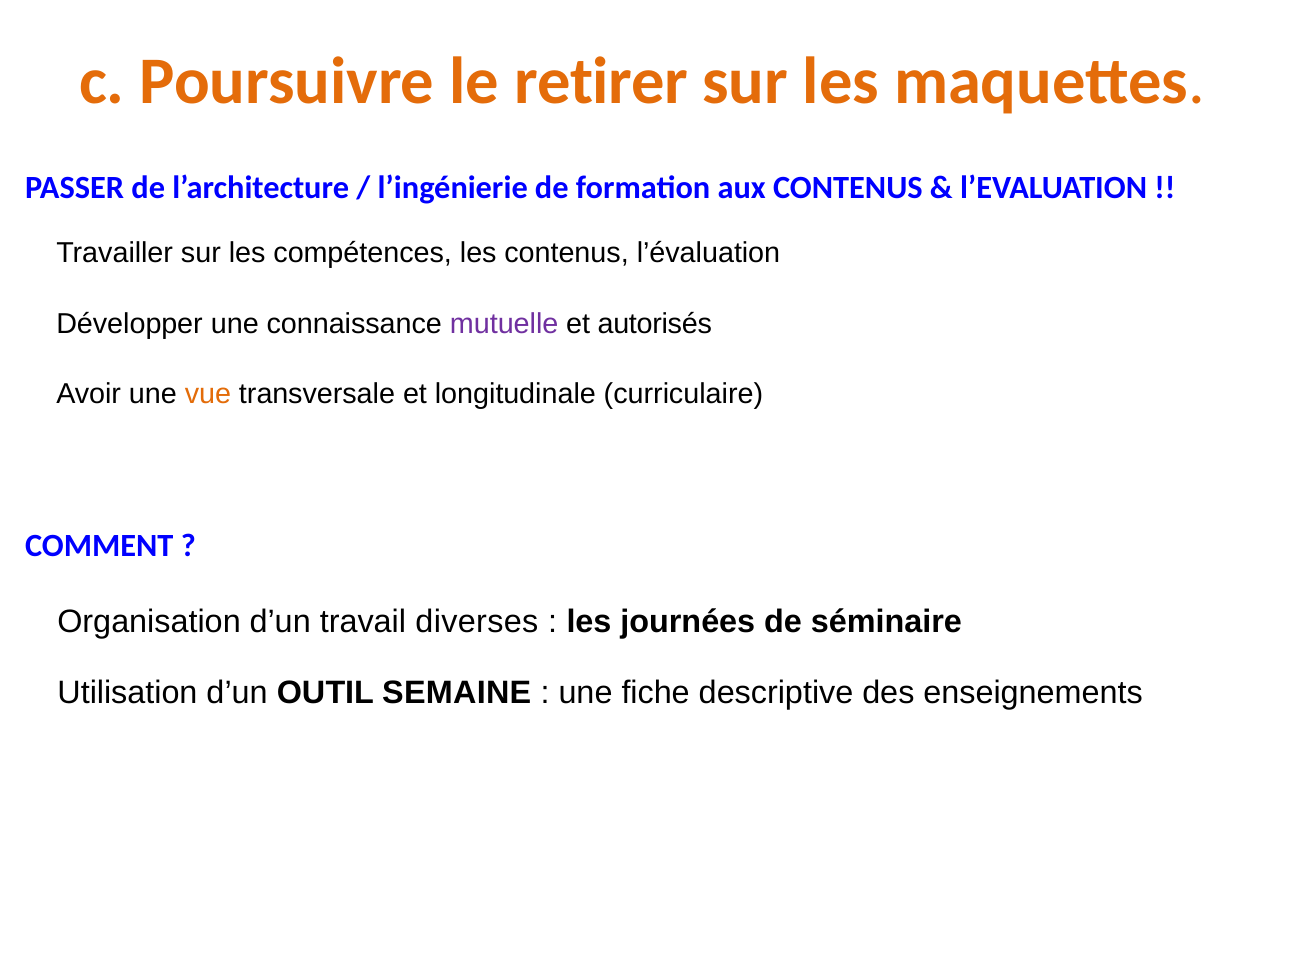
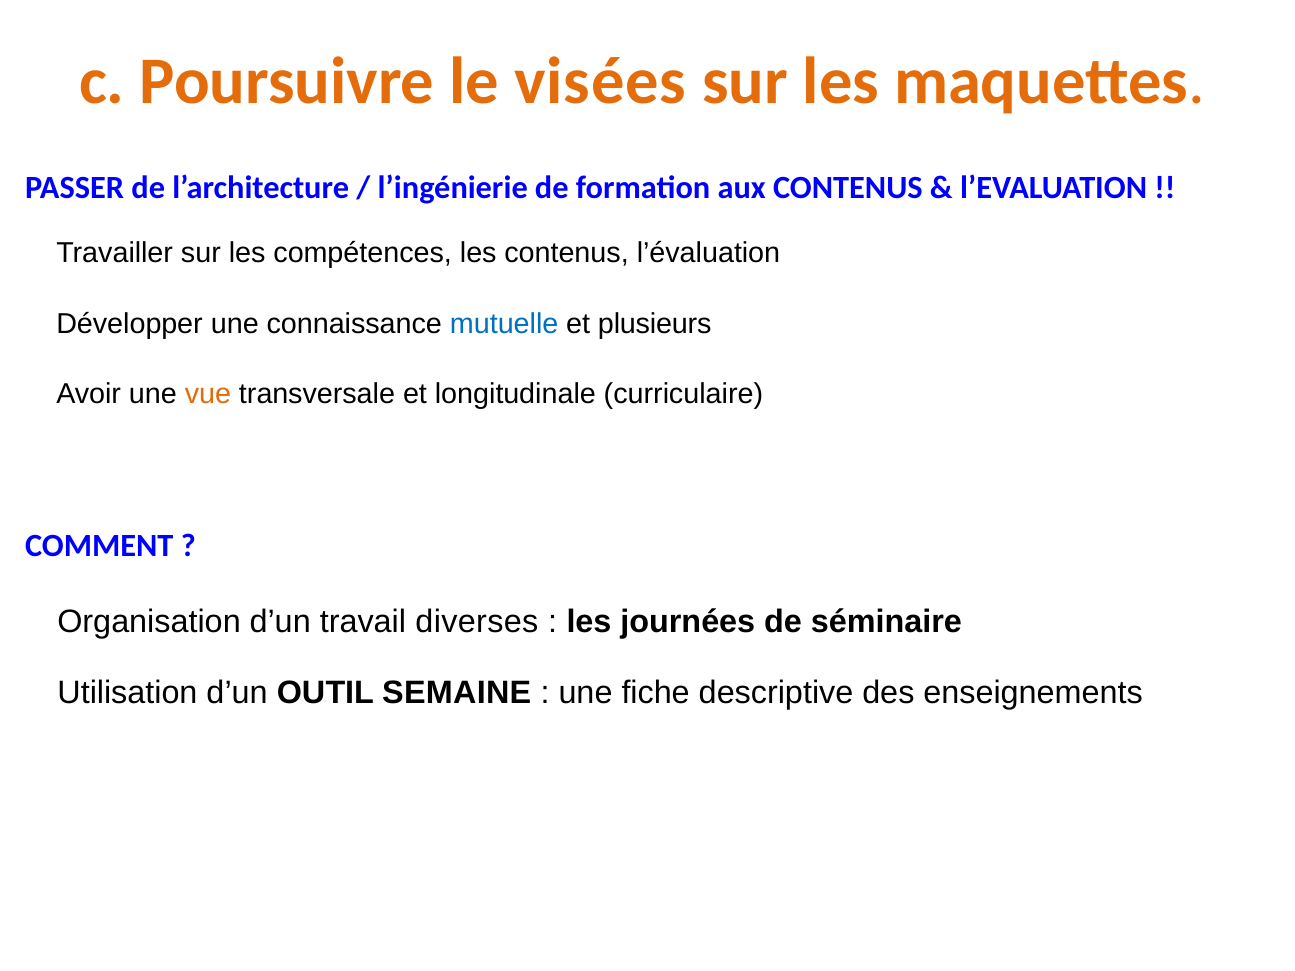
retirer: retirer -> visées (600, 81)
mutuelle colour: purple -> blue (504, 324)
autorisés: autorisés -> plusieurs (655, 324)
